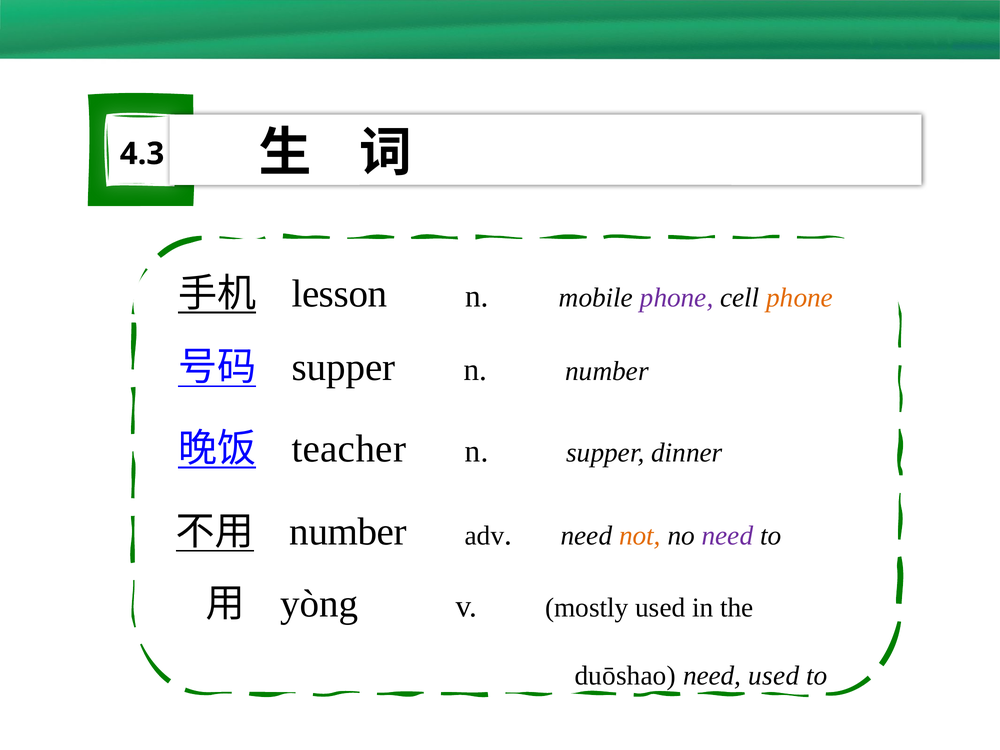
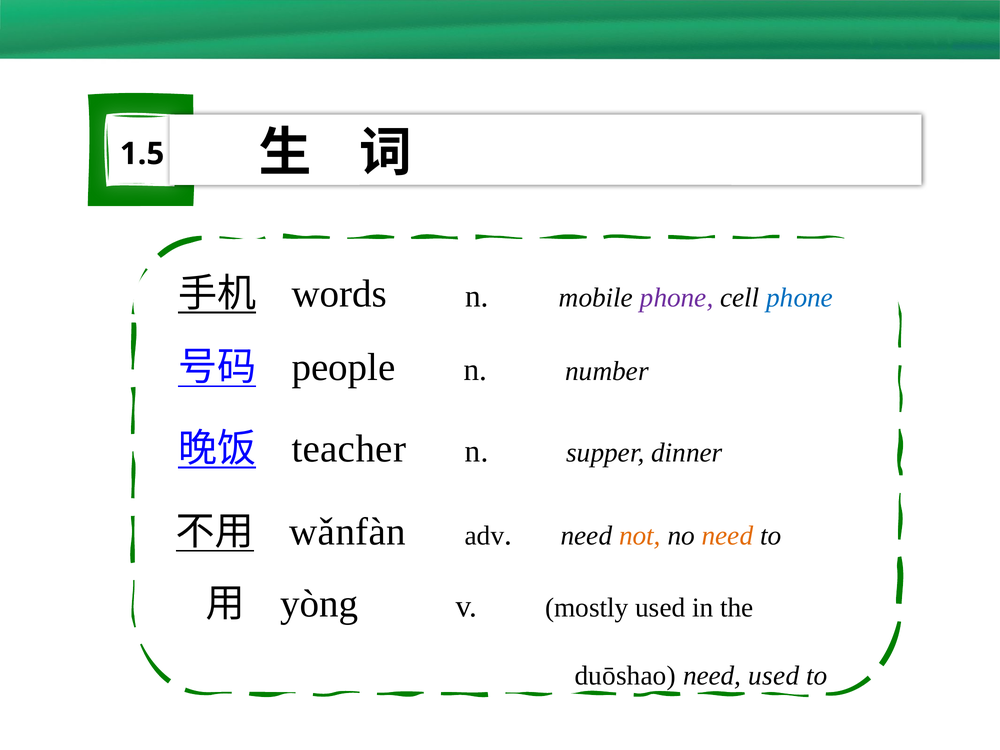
4.3: 4.3 -> 1.5 (142, 154)
lesson: lesson -> words (339, 294)
phone colour: orange -> blue (800, 298)
supper: supper -> people (344, 367)
number: number -> wǎnfàn (348, 532)
need colour: purple -> orange (727, 536)
